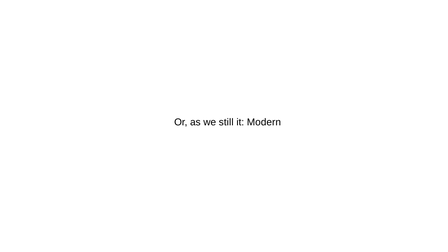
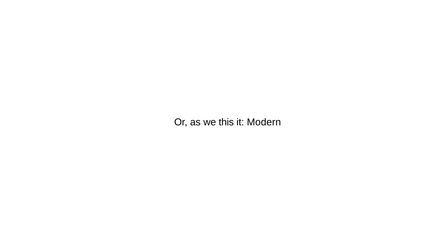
still: still -> this (226, 122)
